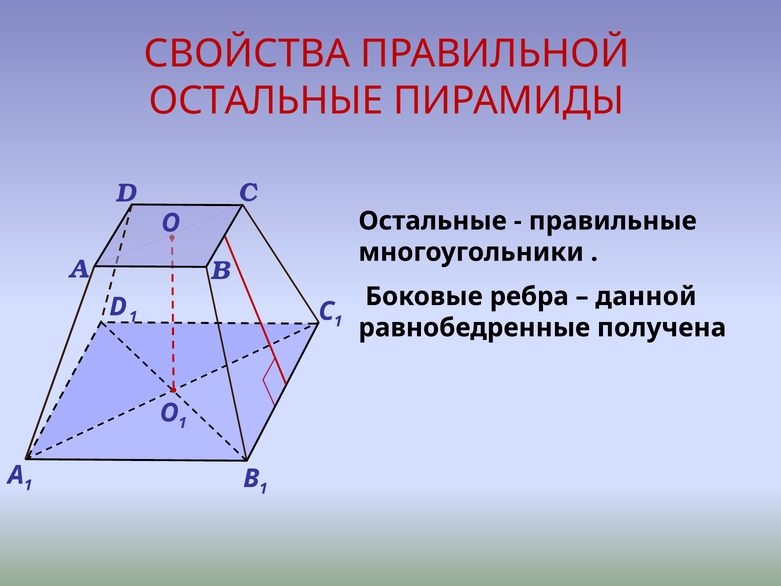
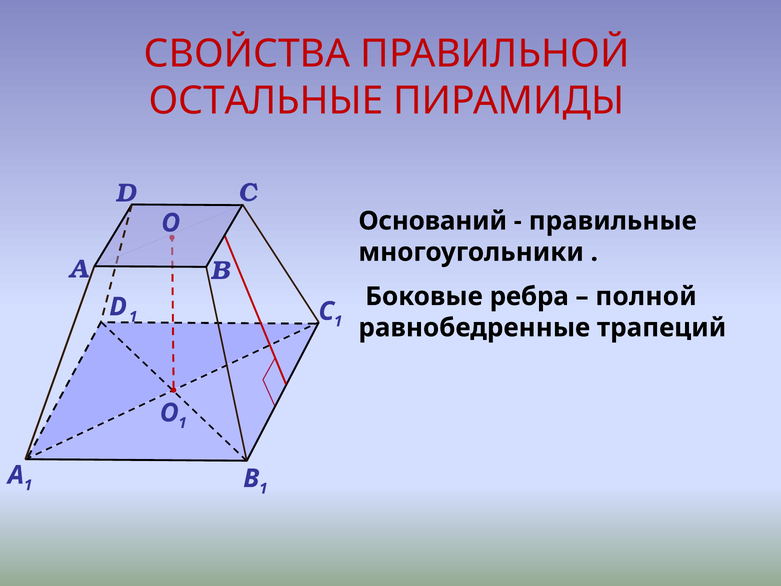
Остальные: Остальные -> Оснований (433, 221)
данной: данной -> полной (646, 296)
получена: получена -> трапеций (662, 328)
